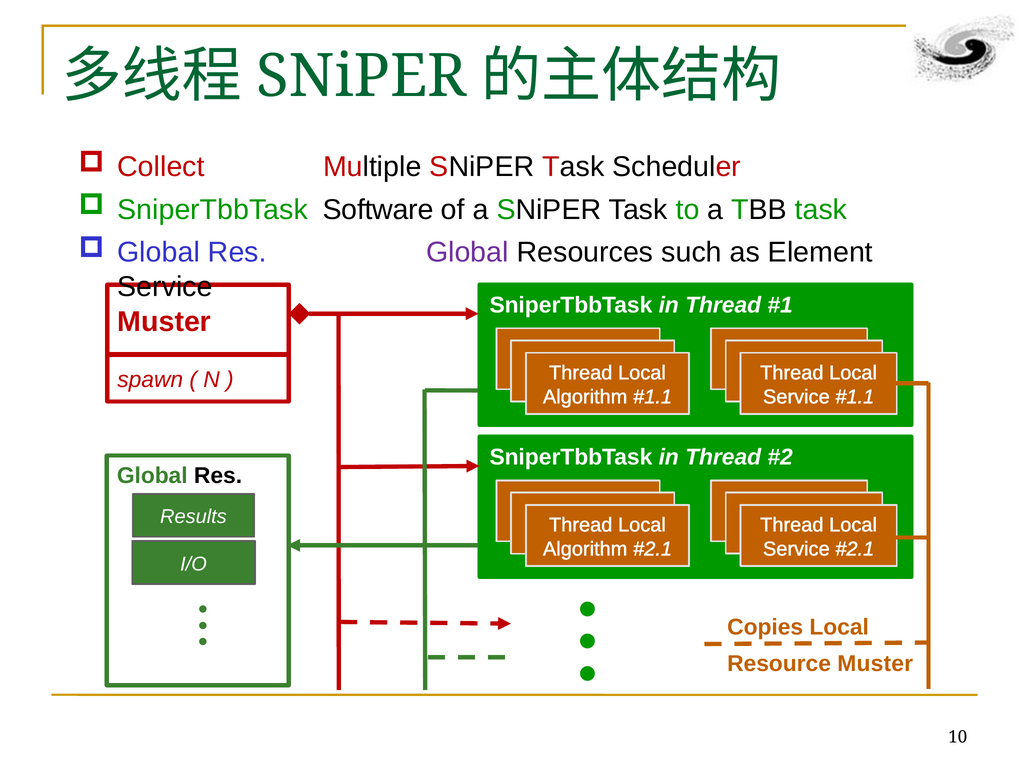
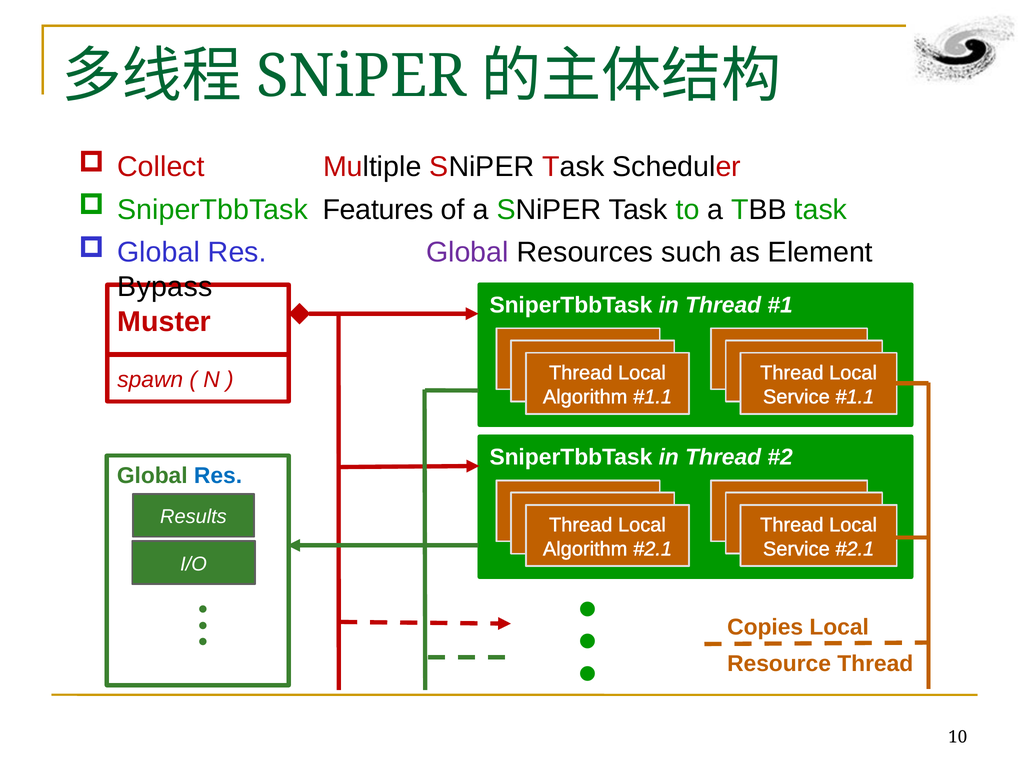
Software: Software -> Features (378, 210)
Service: Service -> Bypass (165, 287)
Res colour: black -> blue (218, 476)
Resource Muster: Muster -> Thread (875, 663)
